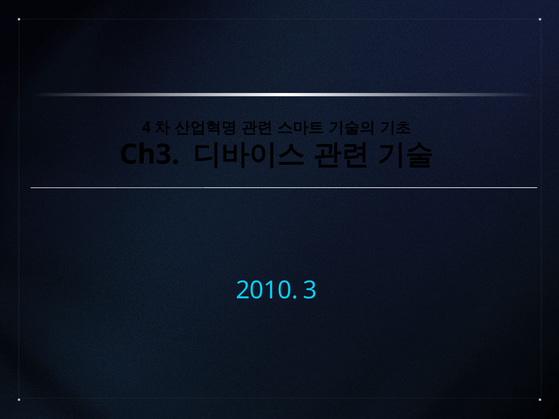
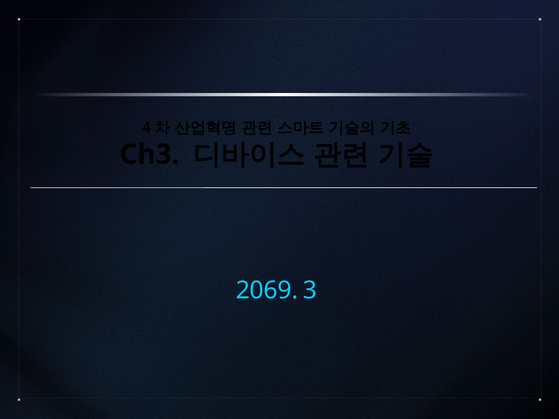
2010: 2010 -> 2069 (267, 290)
